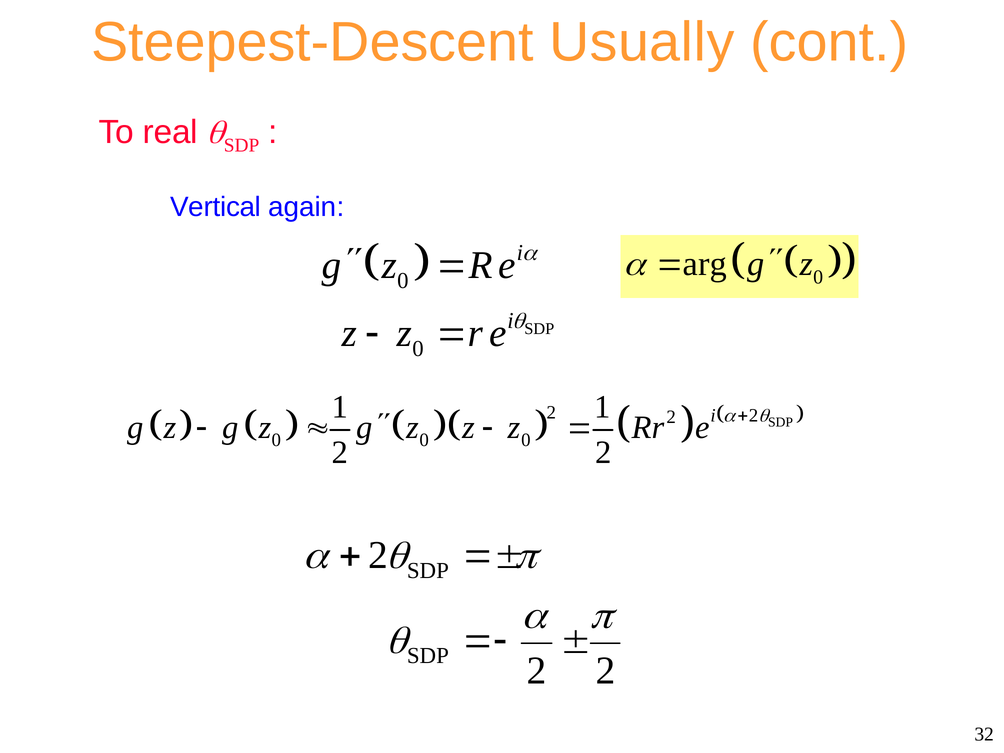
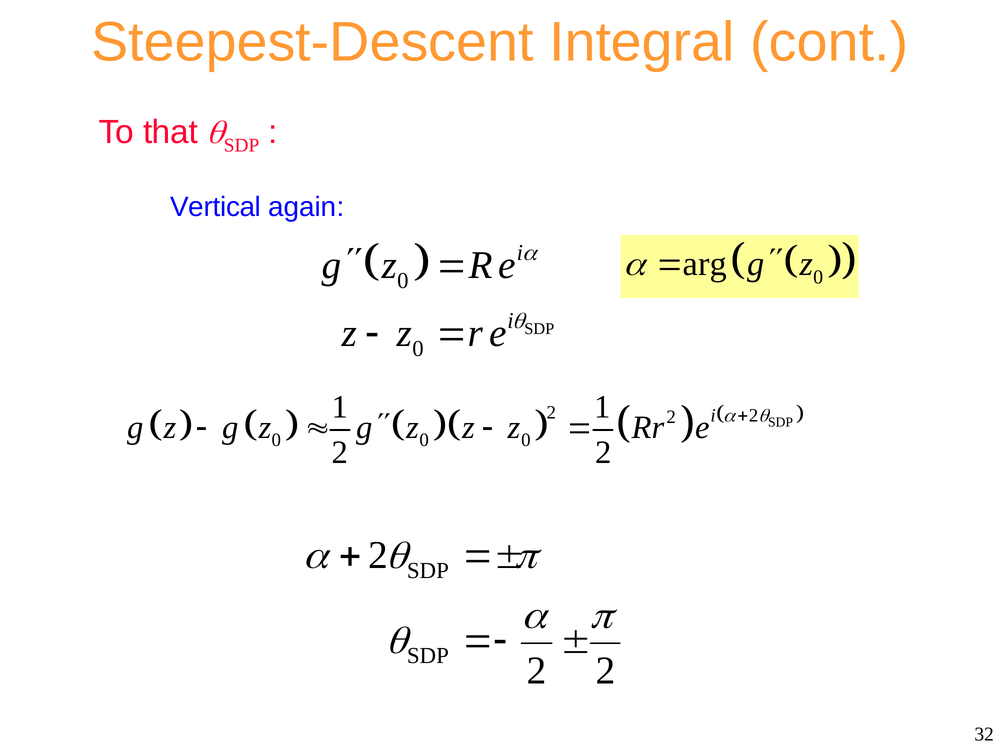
Usually: Usually -> Integral (642, 42)
real: real -> that (170, 132)
